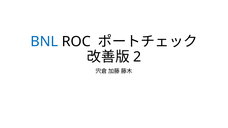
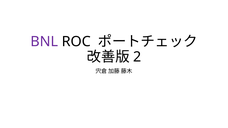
BNL colour: blue -> purple (44, 42)
